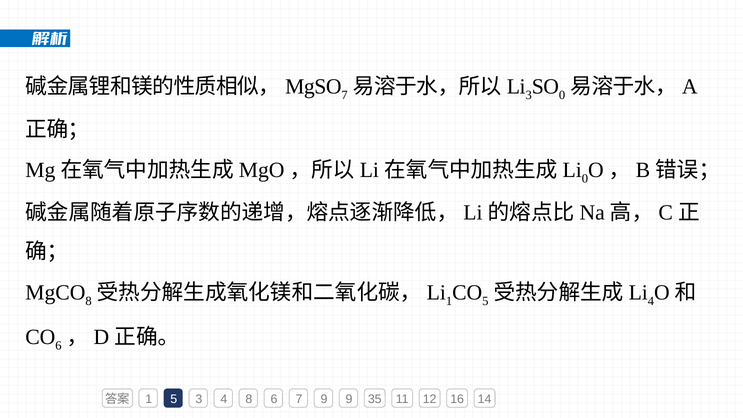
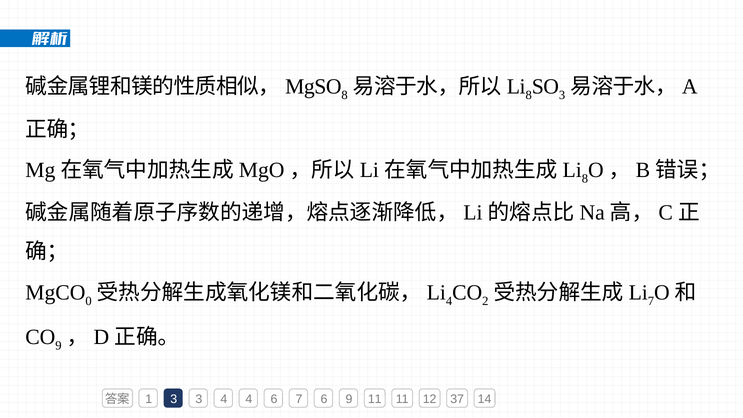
7: 7 -> 8 (345, 95)
3: 3 -> 8 (529, 95)
0: 0 -> 3 (562, 95)
0: 0 -> 8 (585, 179)
8: 8 -> 0 (89, 301)
1: 1 -> 4 (449, 301)
5: 5 -> 2 (485, 301)
4: 4 -> 7 (651, 301)
6: 6 -> 9 (58, 345)
1 5: 5 -> 3 (174, 399)
4 8: 8 -> 4 (249, 399)
7 9: 9 -> 6 (324, 399)
9 35: 35 -> 11 (375, 399)
16: 16 -> 37 (457, 399)
